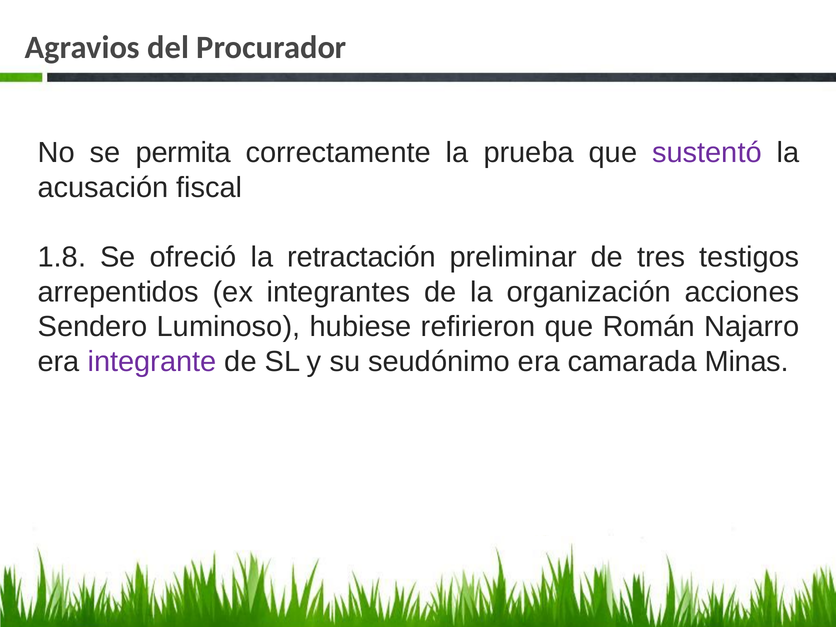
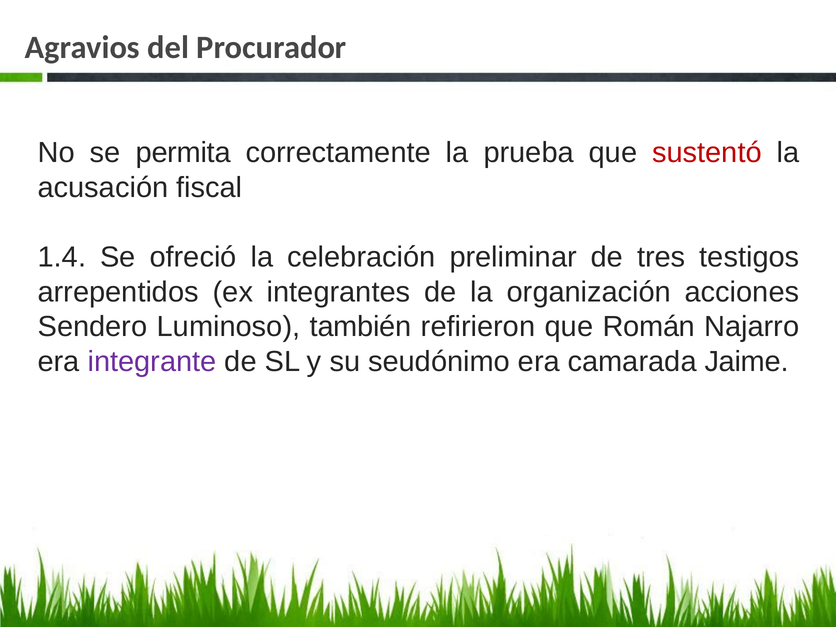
sustentó colour: purple -> red (707, 153)
1.8: 1.8 -> 1.4 (62, 257)
retractación: retractación -> celebración (361, 257)
hubiese: hubiese -> también (361, 327)
Minas: Minas -> Jaime (747, 362)
